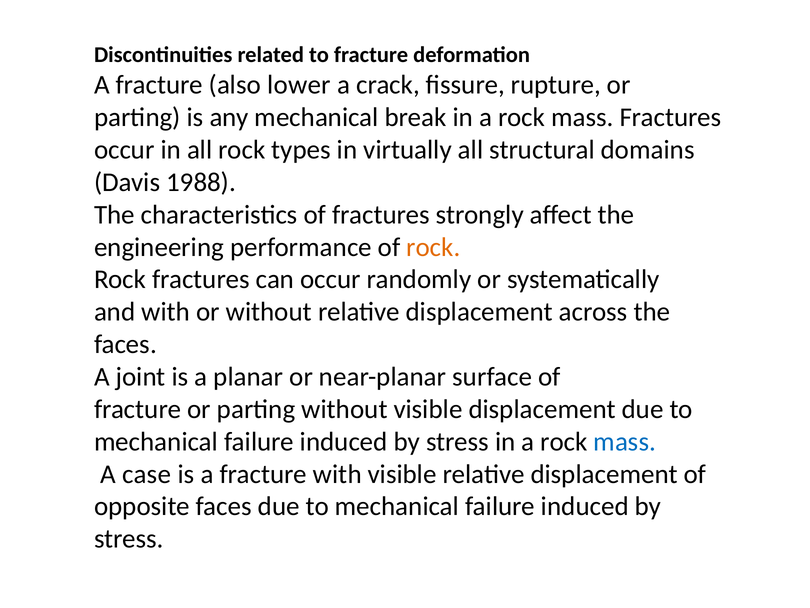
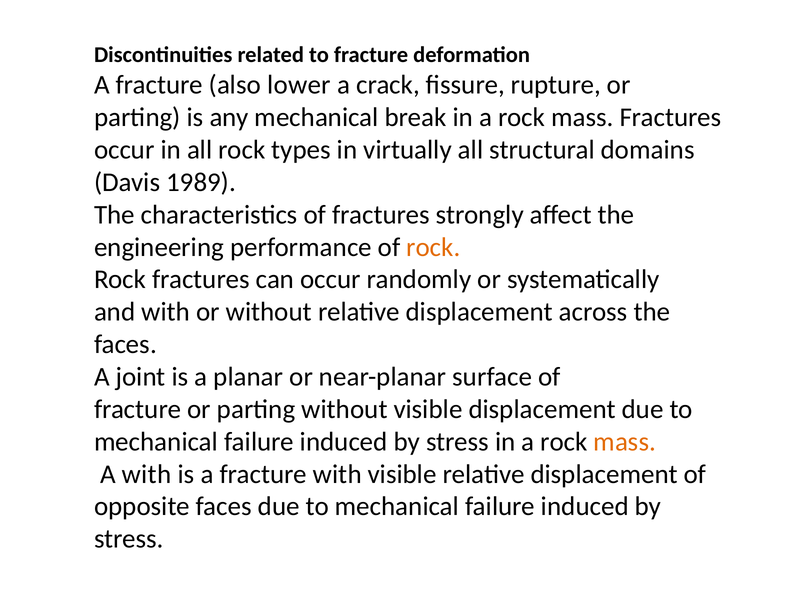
1988: 1988 -> 1989 (201, 182)
mass colour: blue -> orange (625, 441)
A case: case -> with (147, 474)
